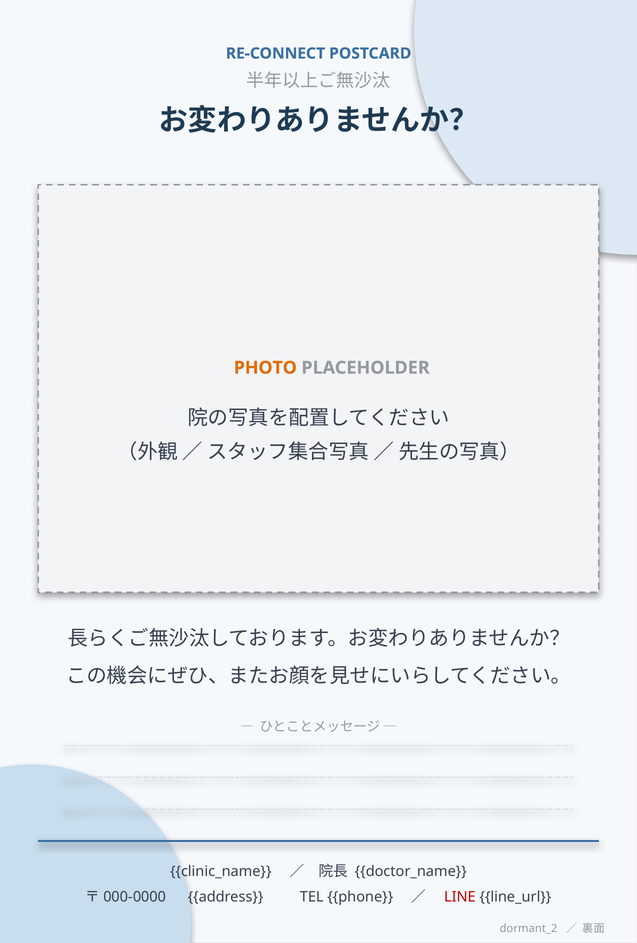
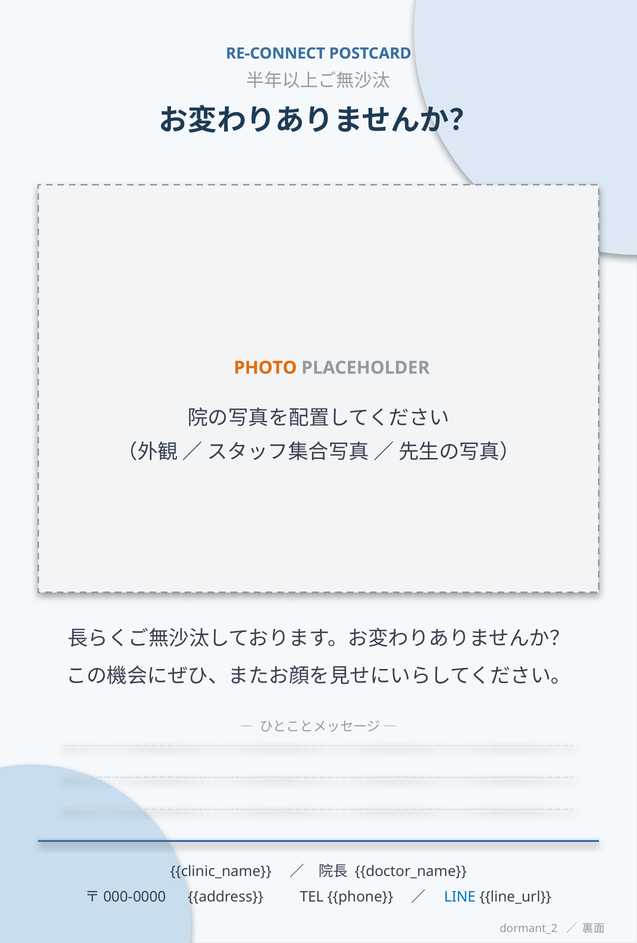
LINE colour: red -> blue (460, 896)
